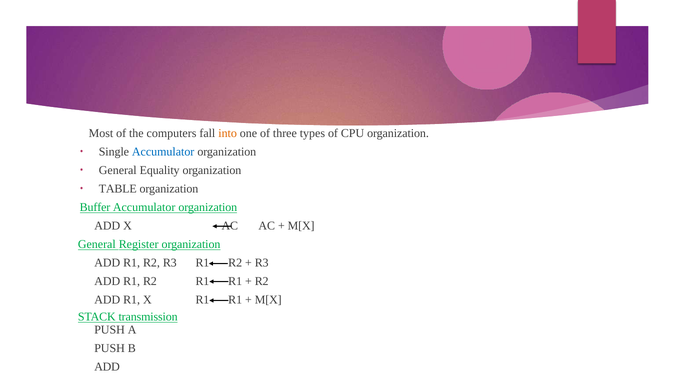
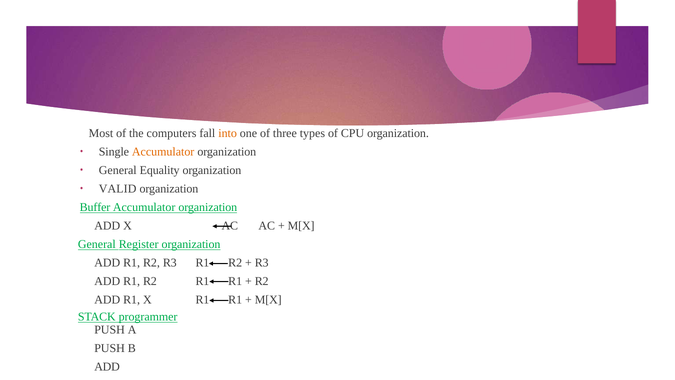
Accumulator colour: blue -> orange (163, 152)
TABLE: TABLE -> VALID (118, 189)
transmission: transmission -> programmer (148, 317)
